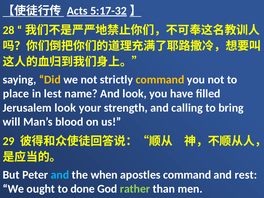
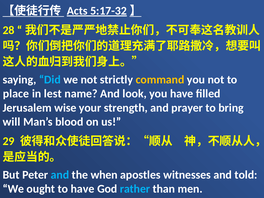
Did colour: yellow -> light blue (50, 80)
Jerusalem look: look -> wise (65, 108)
calling: calling -> prayer (187, 108)
apostles command: command -> witnesses (187, 175)
rest: rest -> told (246, 175)
to done: done -> have (83, 189)
rather colour: light green -> light blue (135, 189)
